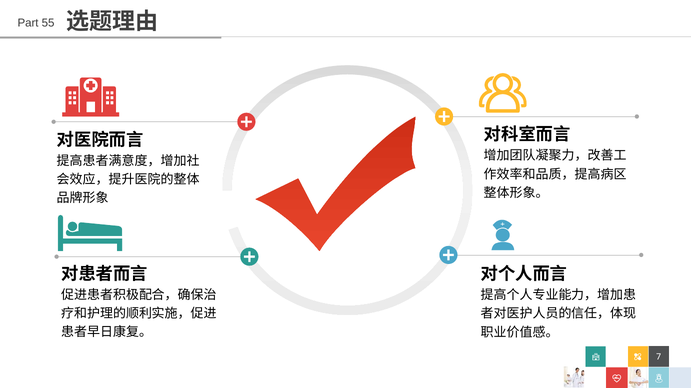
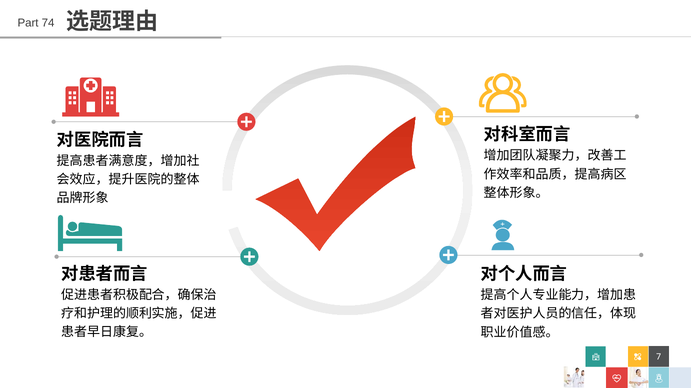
55: 55 -> 74 (48, 23)
